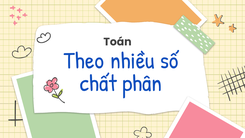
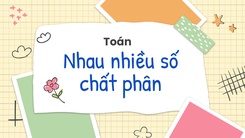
Theo: Theo -> Nhau (84, 61)
